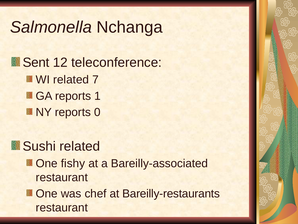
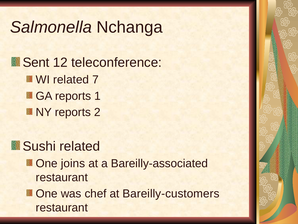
0: 0 -> 2 (97, 112)
fishy: fishy -> joins (73, 163)
Bareilly-restaurants: Bareilly-restaurants -> Bareilly-customers (171, 193)
